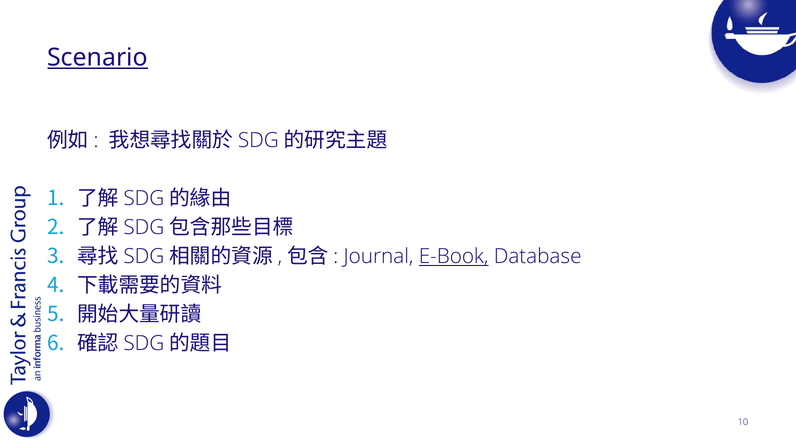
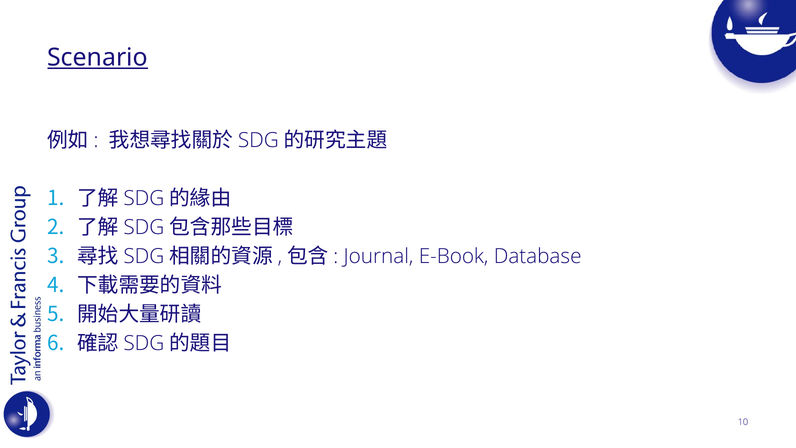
E-Book underline: present -> none (454, 256)
